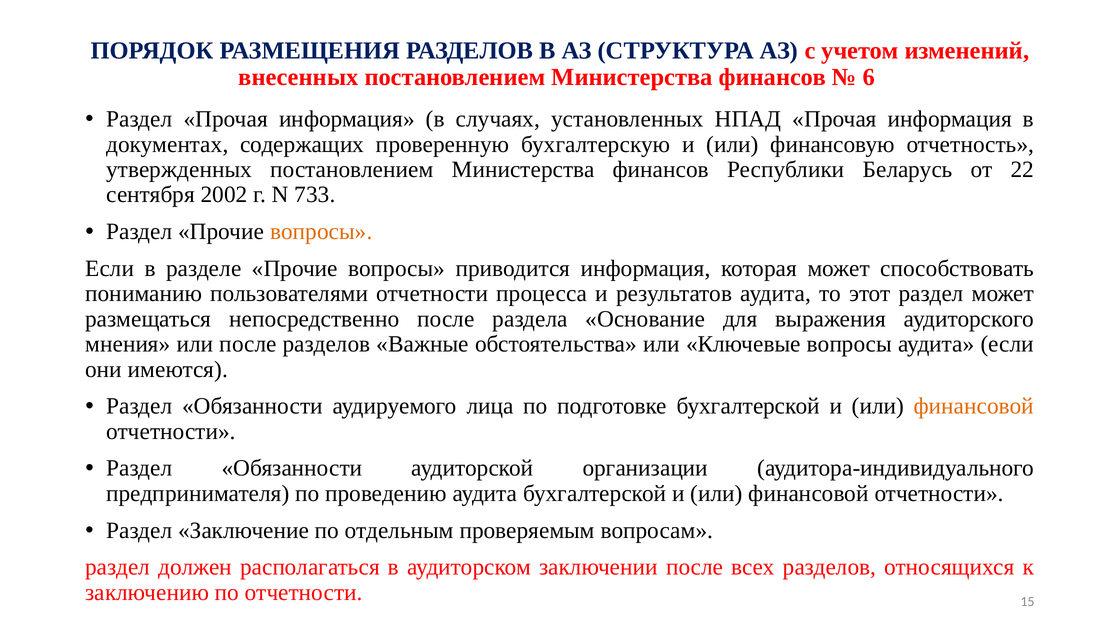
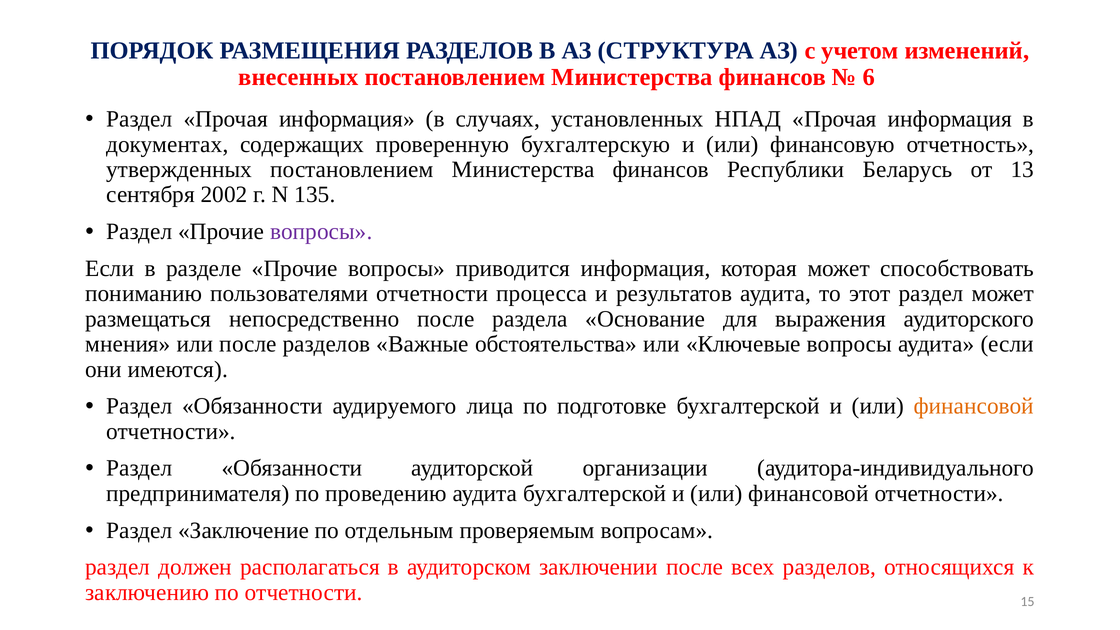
22: 22 -> 13 (1022, 170)
733: 733 -> 135 (315, 195)
вопросы colour: orange -> purple (321, 232)
